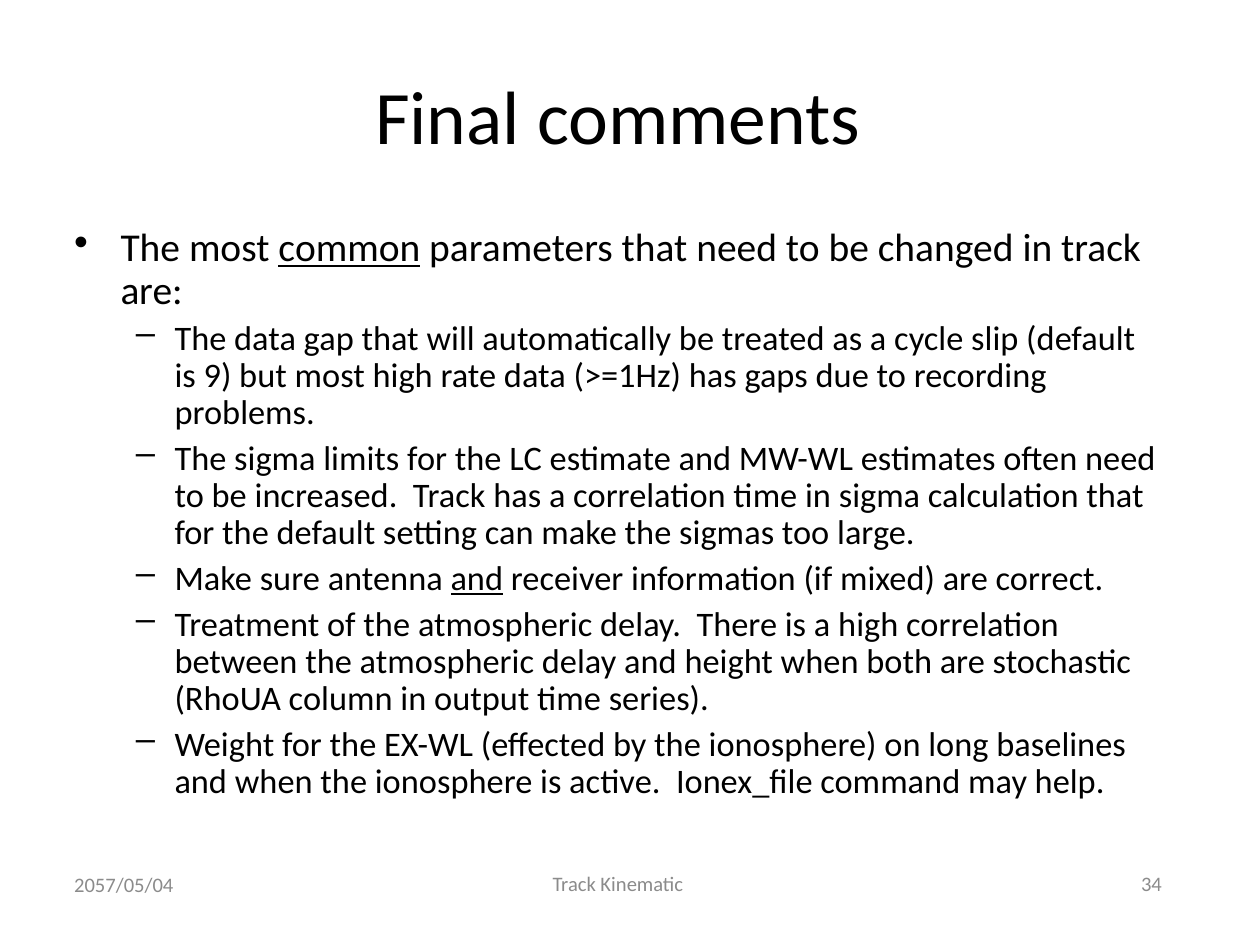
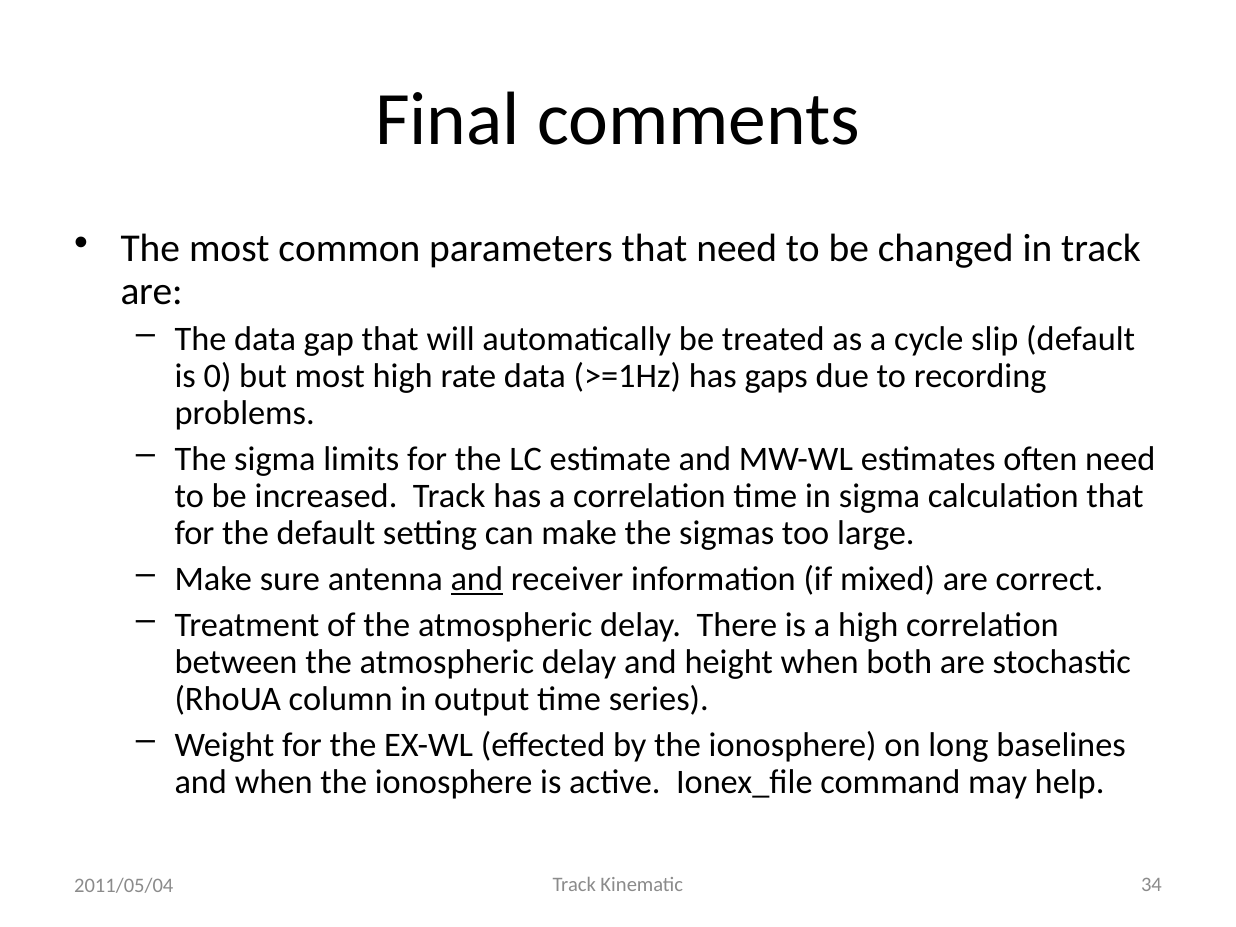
common underline: present -> none (349, 249)
9: 9 -> 0 (218, 376)
2057/05/04: 2057/05/04 -> 2011/05/04 (124, 885)
